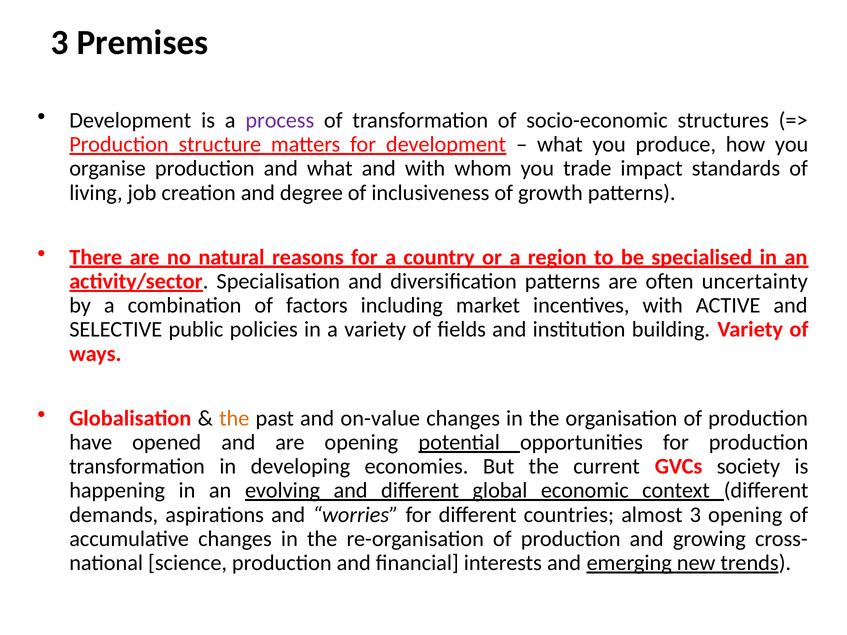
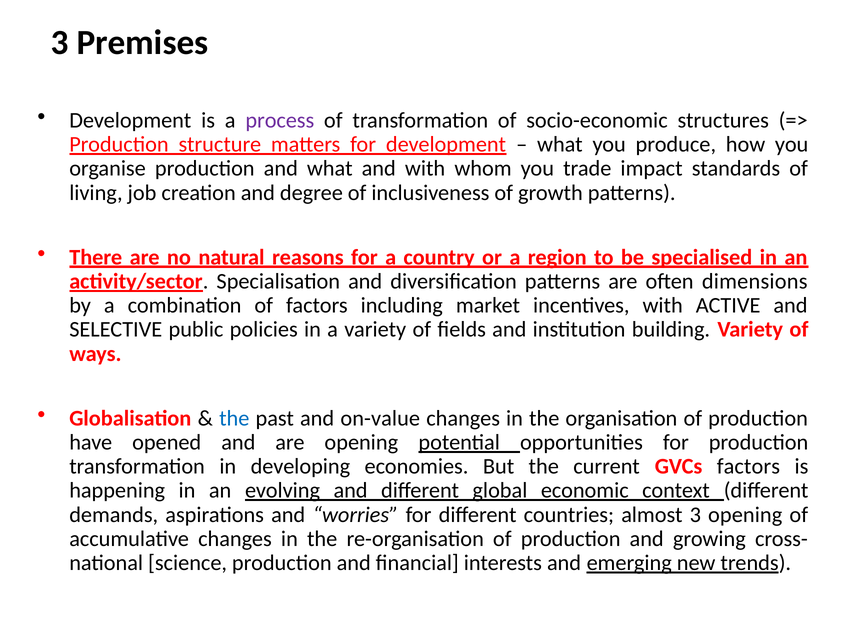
uncertainty: uncertainty -> dimensions (755, 281)
the colour: orange -> blue (234, 418)
GVCs society: society -> factors (748, 467)
